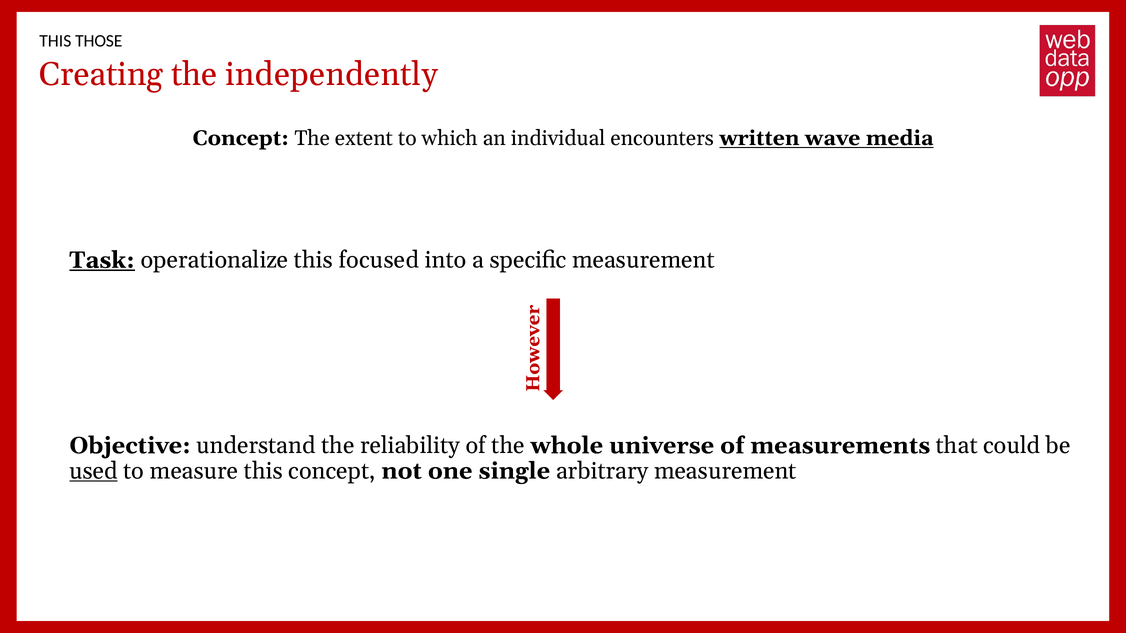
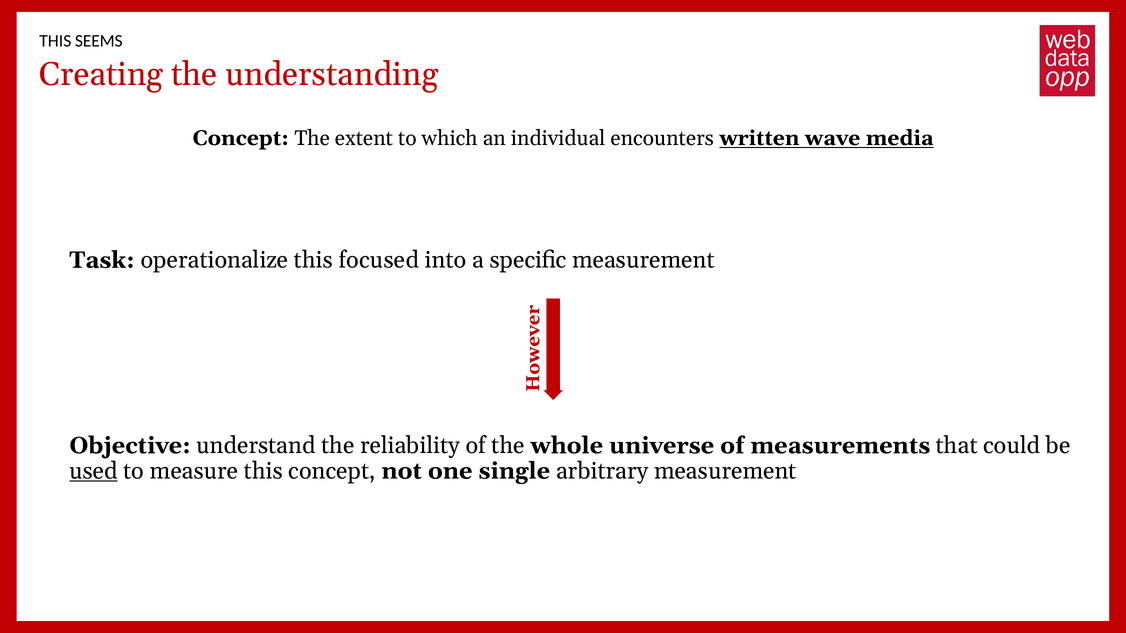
THOSE: THOSE -> SEEMS (99, 41)
independently: independently -> understanding (332, 75)
Task underline: present -> none (102, 260)
